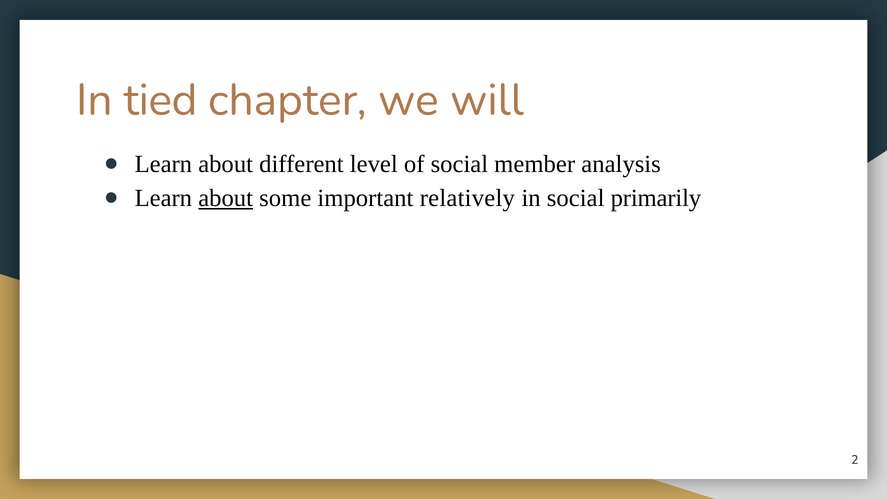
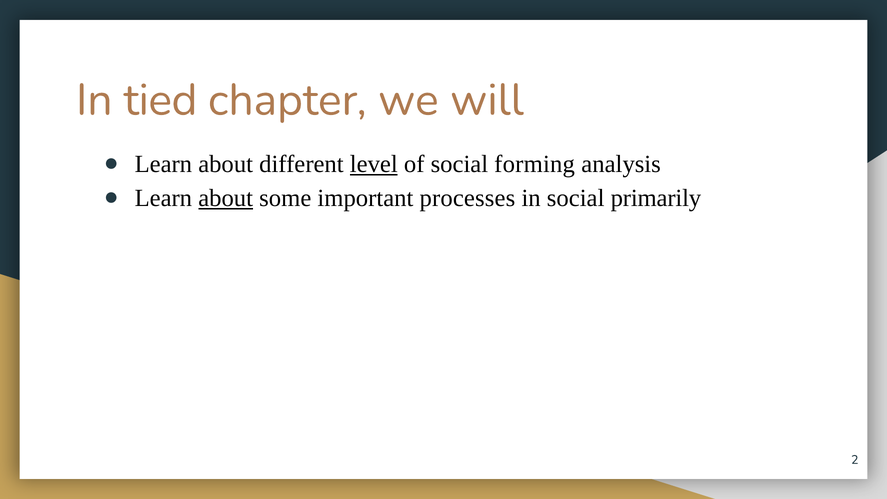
level underline: none -> present (374, 164)
member: member -> forming (535, 164)
relatively: relatively -> processes (467, 198)
